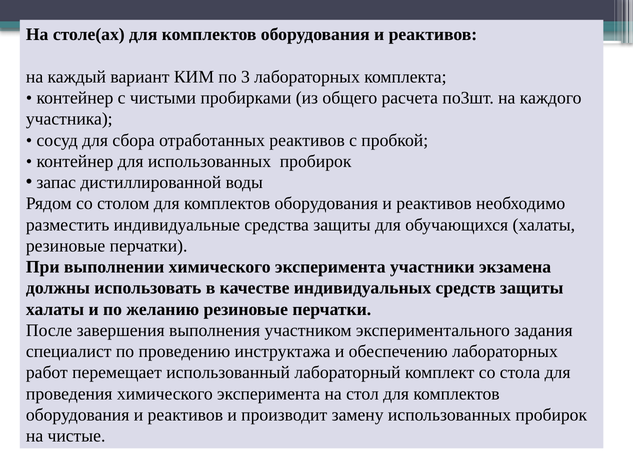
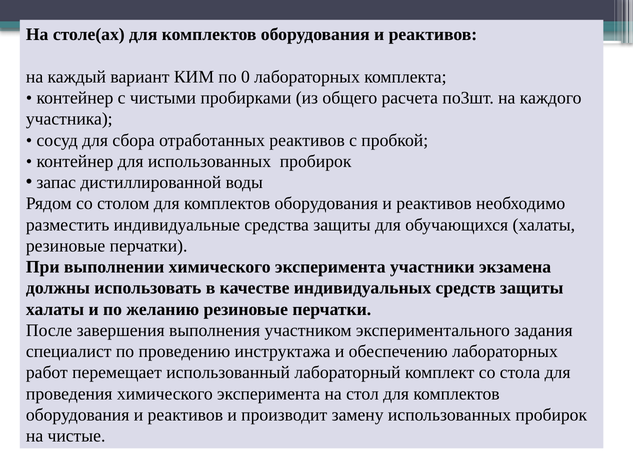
3: 3 -> 0 (245, 77)
